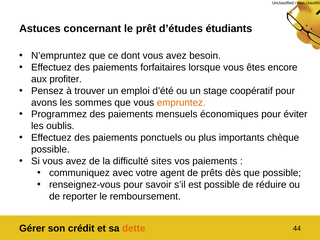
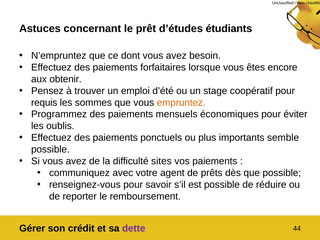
profiter: profiter -> obtenir (66, 79)
avons: avons -> requis (44, 103)
chèque: chèque -> semble (283, 138)
dette colour: orange -> purple (134, 228)
